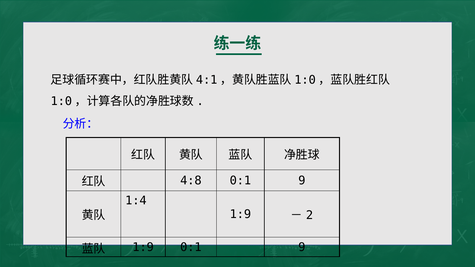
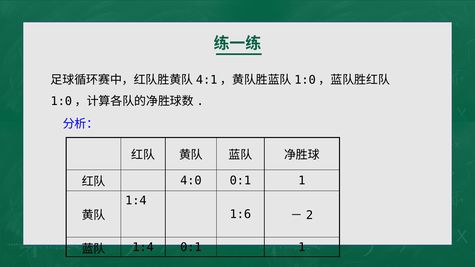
4:8: 4:8 -> 4:0 (191, 181)
9: 9 -> 1 (302, 181)
1:9: 1:9 -> 1:6 (240, 214)
1:9: 1:9 -> 1:4 (143, 247)
9: 9 -> 1 (302, 247)
